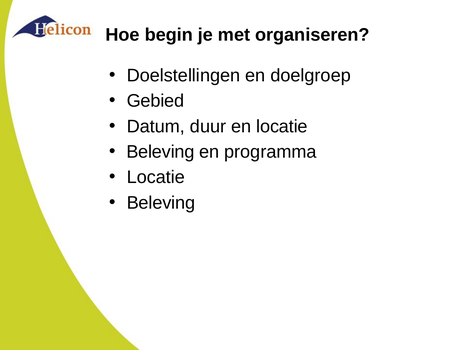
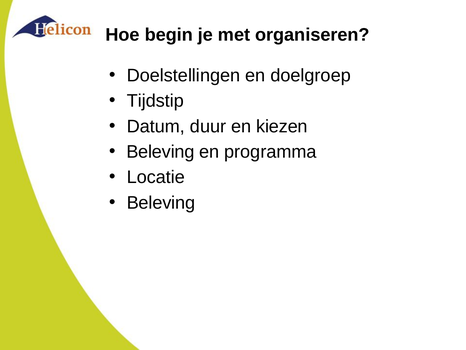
Gebied: Gebied -> Tijdstip (155, 101)
en locatie: locatie -> kiezen (282, 126)
